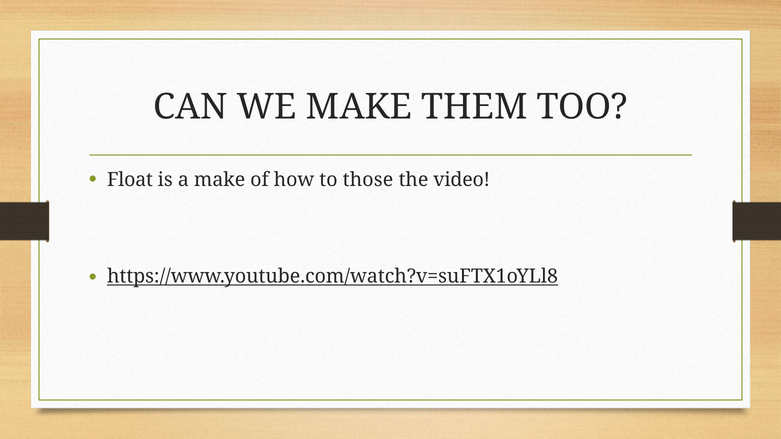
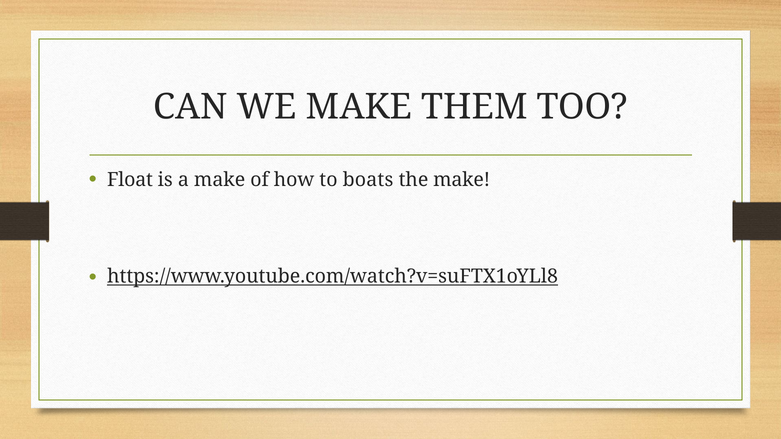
those: those -> boats (368, 180)
the video: video -> make (462, 180)
